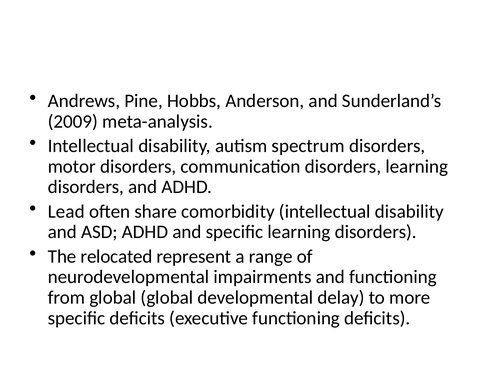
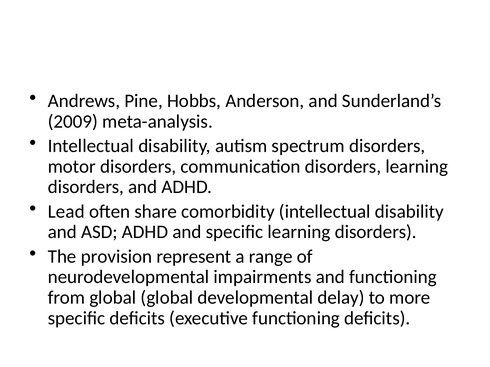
relocated: relocated -> provision (116, 257)
